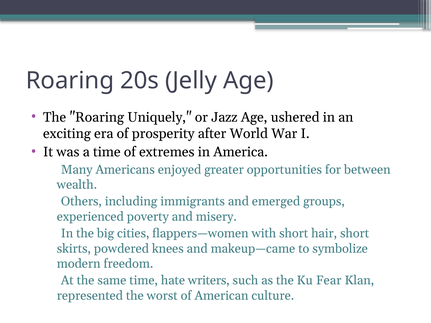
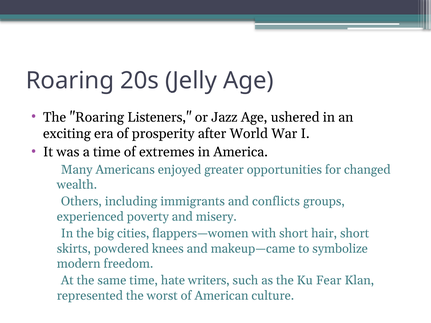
Uniquely: Uniquely -> Listeners (159, 117)
between: between -> changed (367, 170)
emerged: emerged -> conflicts (276, 202)
